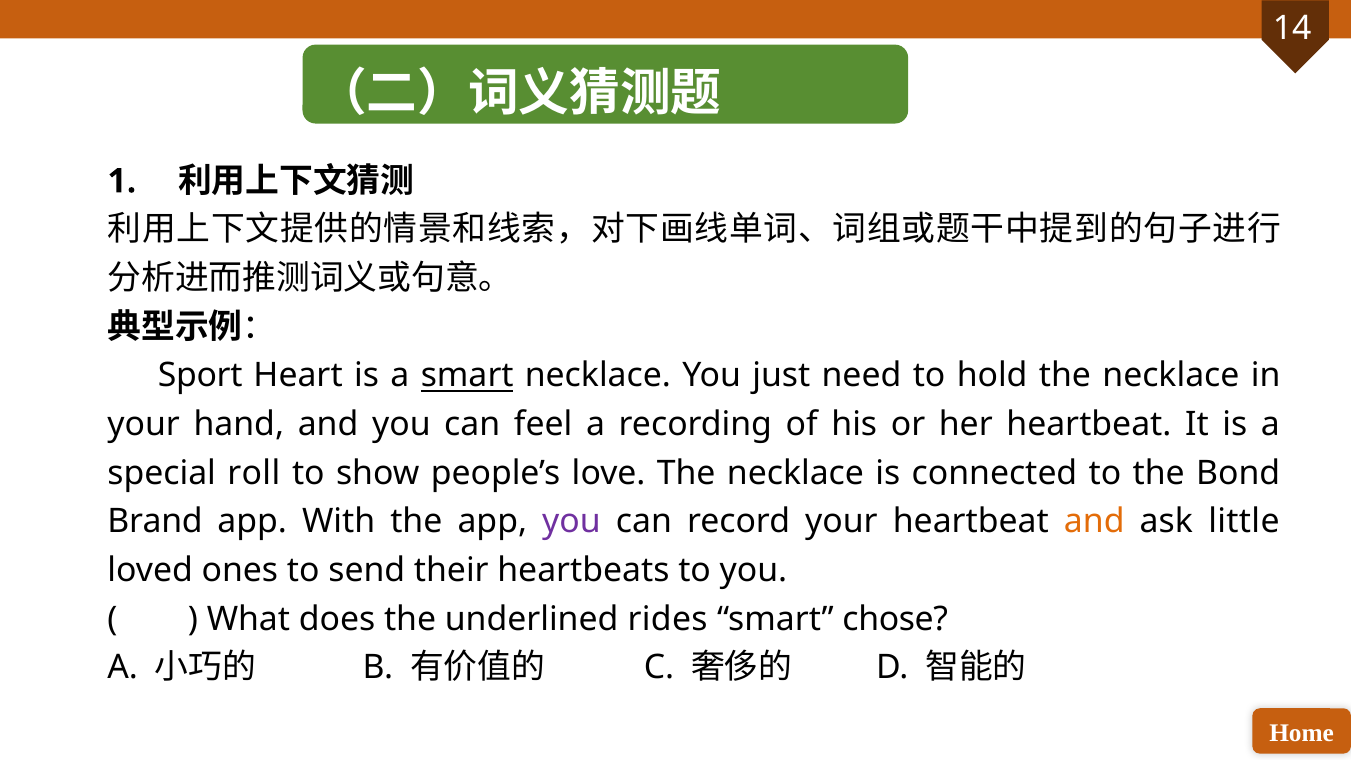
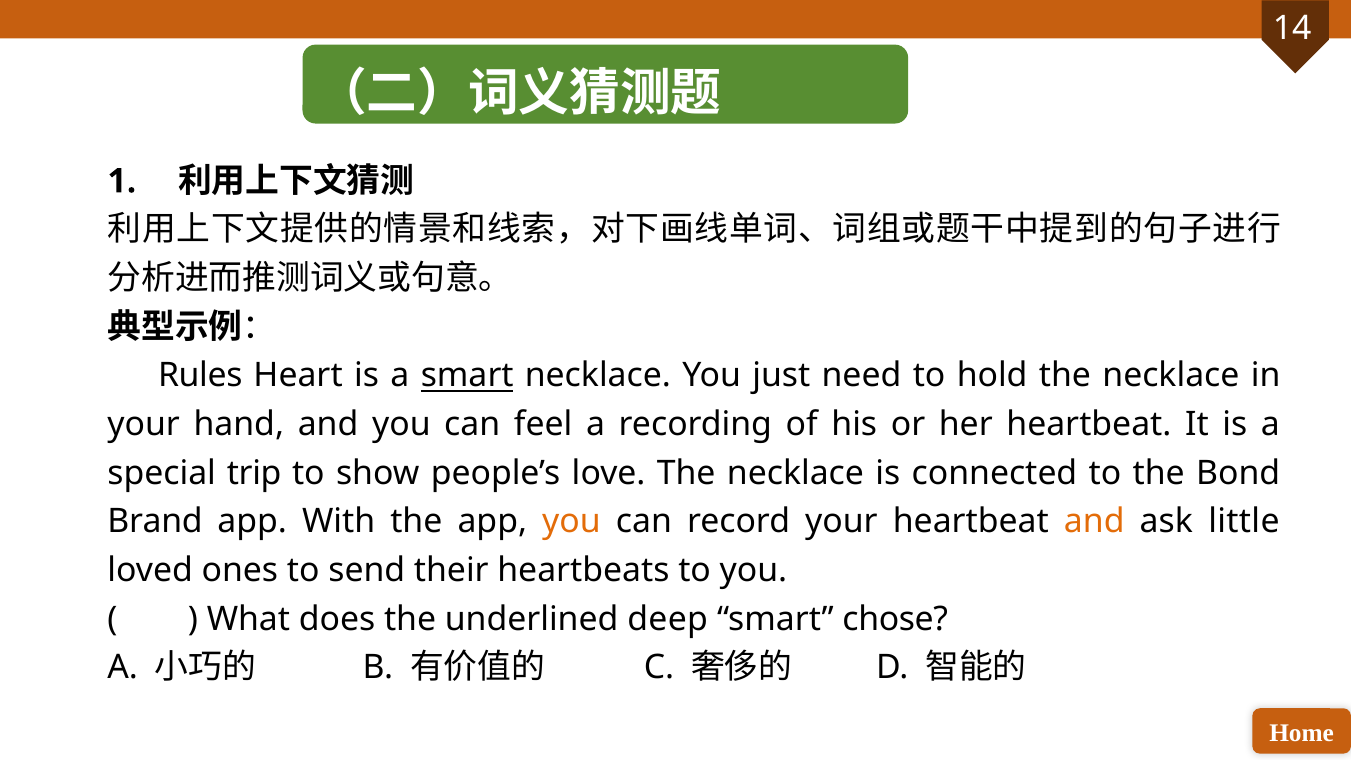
Sport: Sport -> Rules (200, 376)
roll: roll -> trip (254, 473)
you colour: purple -> orange (571, 522)
rides: rides -> deep (668, 619)
